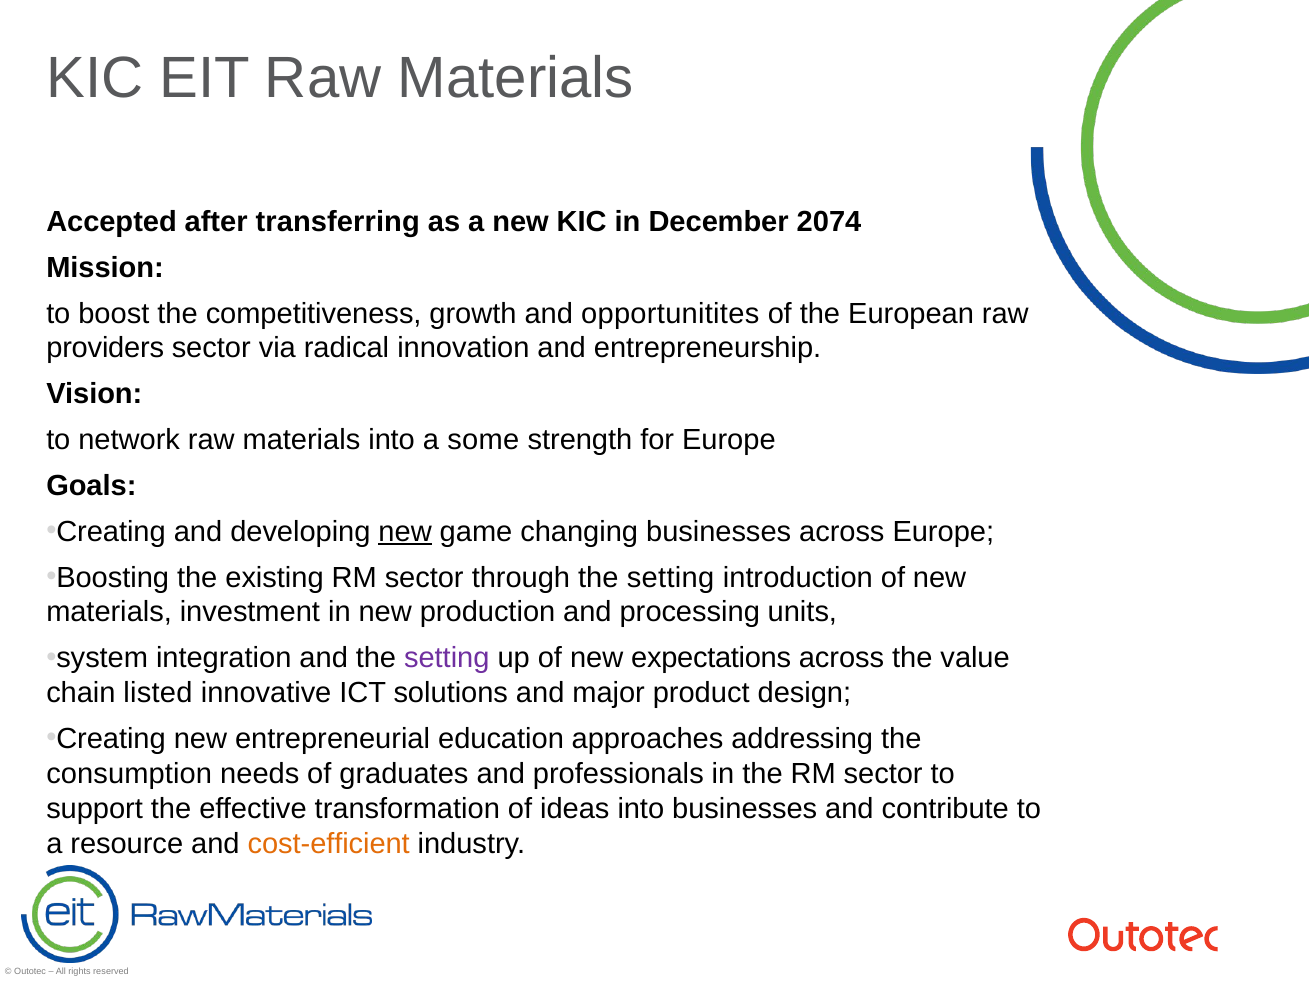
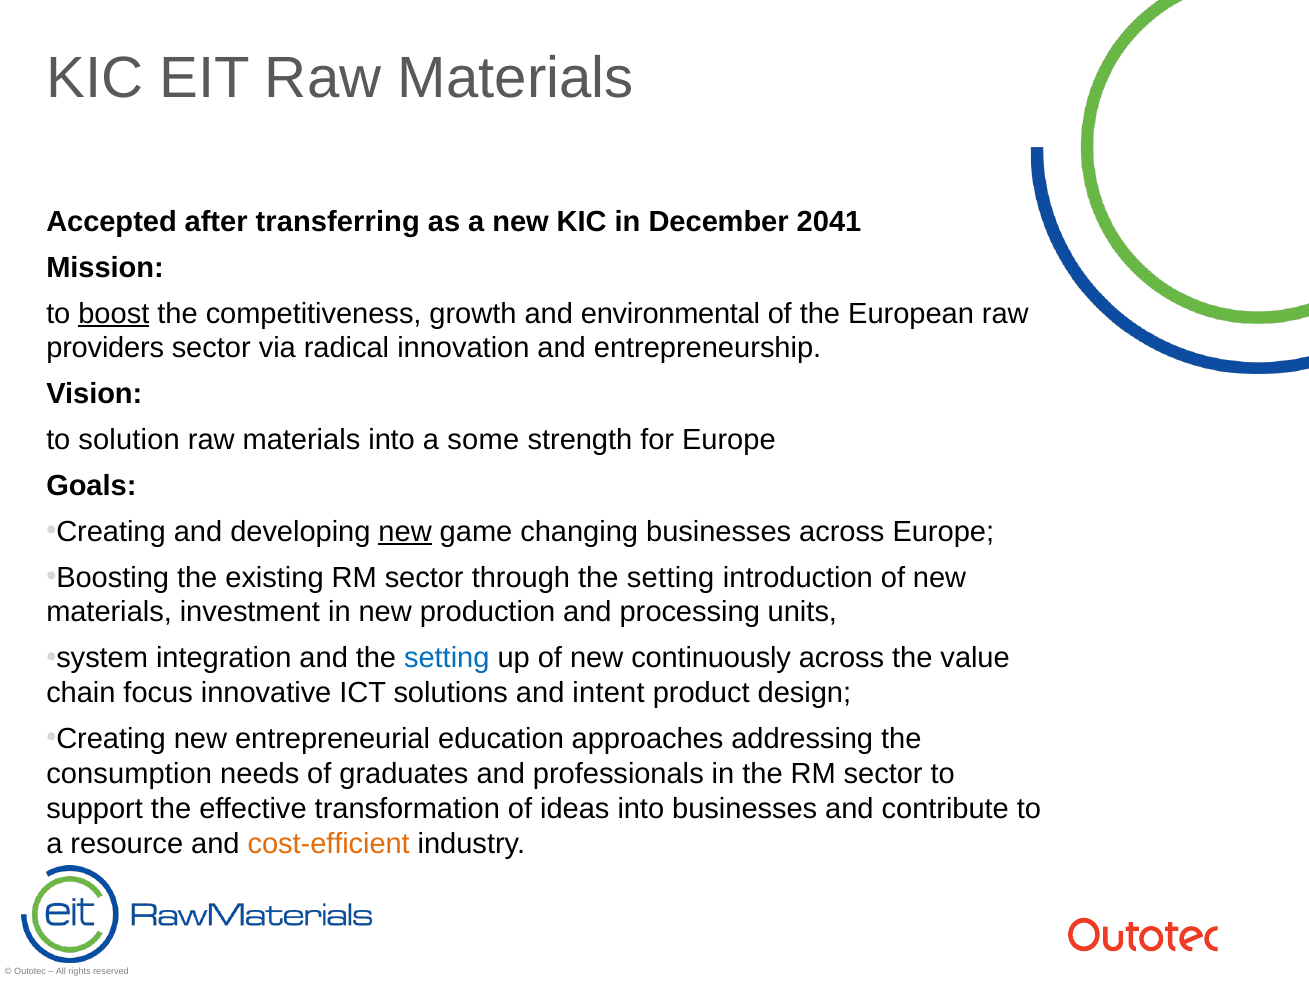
2074: 2074 -> 2041 (829, 222)
boost underline: none -> present (114, 313)
opportunitites: opportunitites -> environmental (671, 313)
network: network -> solution (129, 440)
setting colour: purple -> blue (447, 658)
expectations: expectations -> continuously (711, 658)
listed: listed -> focus (158, 693)
major: major -> intent (609, 693)
